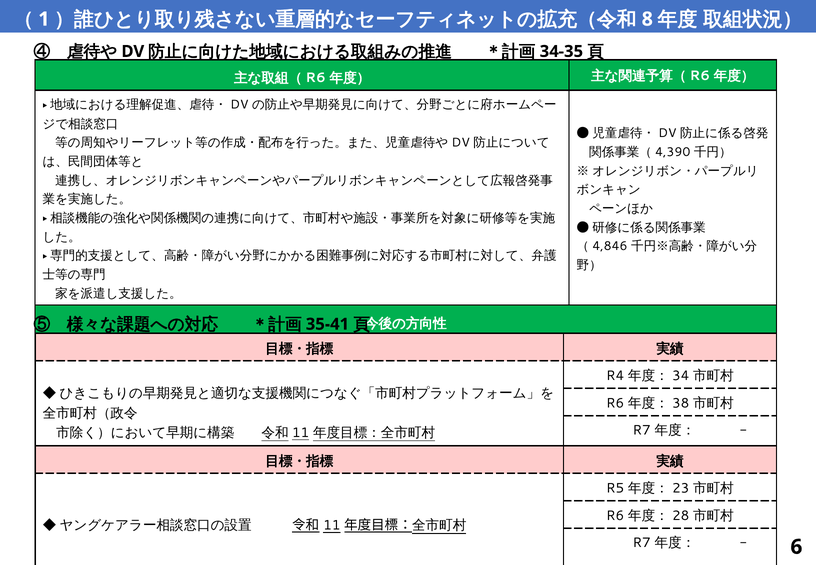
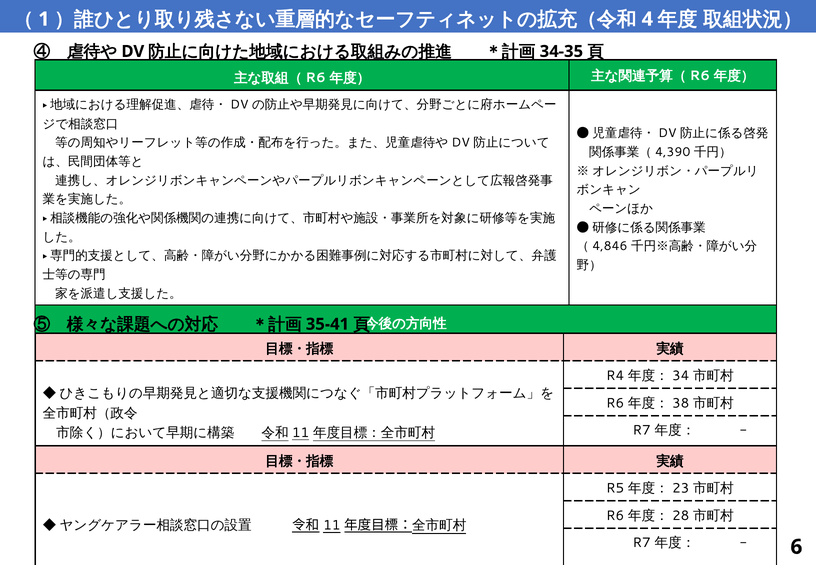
8: 8 -> 4 (647, 19)
